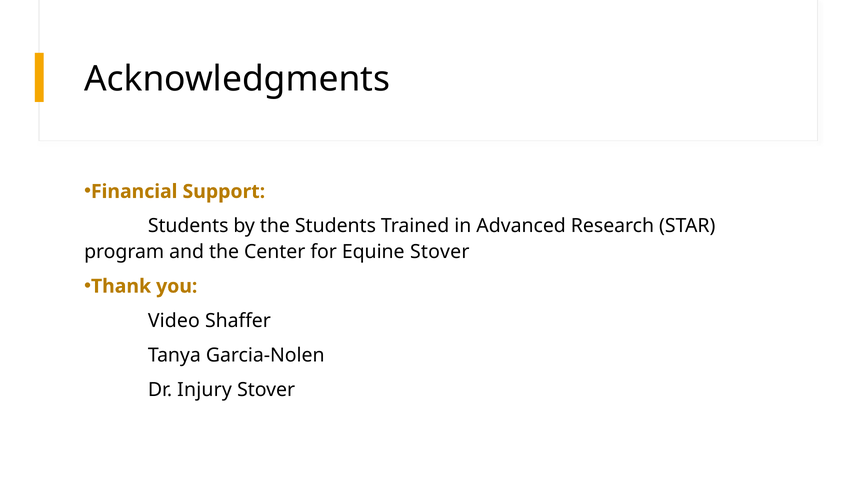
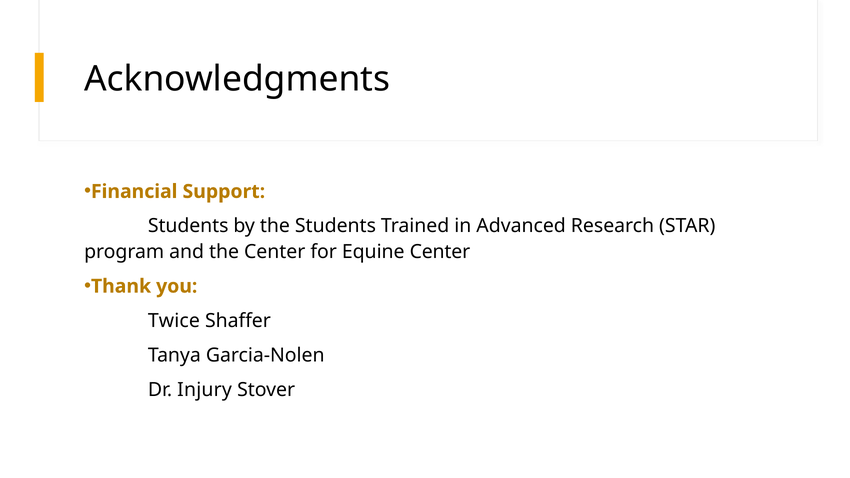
Equine Stover: Stover -> Center (440, 252)
Video: Video -> Twice (174, 321)
